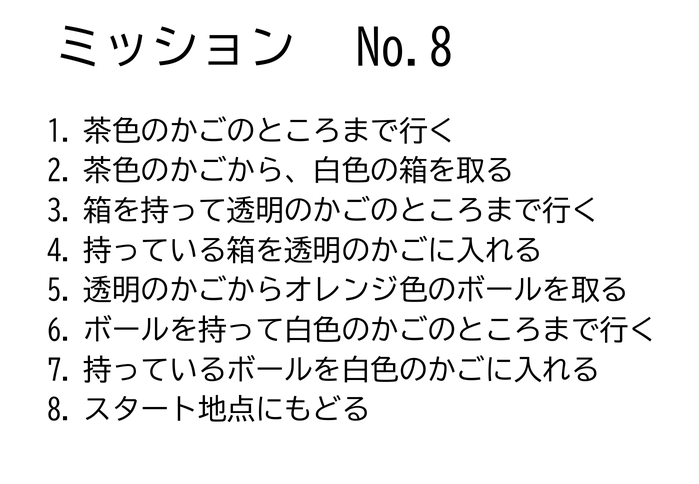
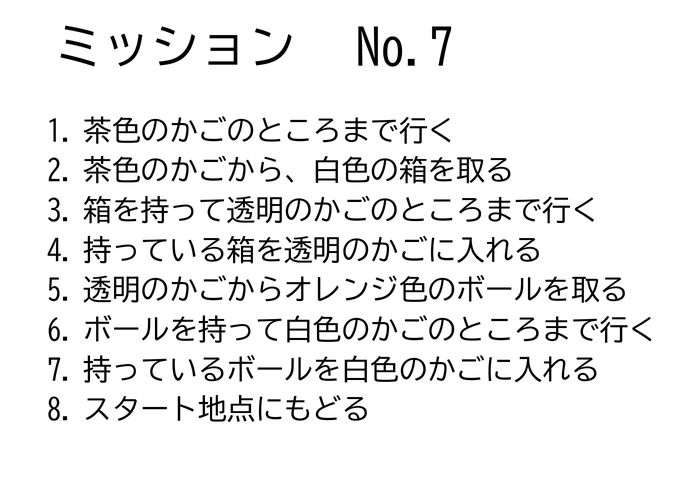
No.8: No.8 -> No.7 (405, 49)
